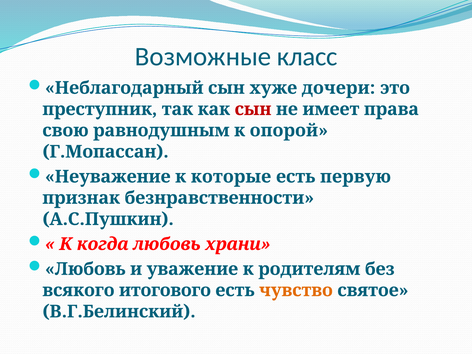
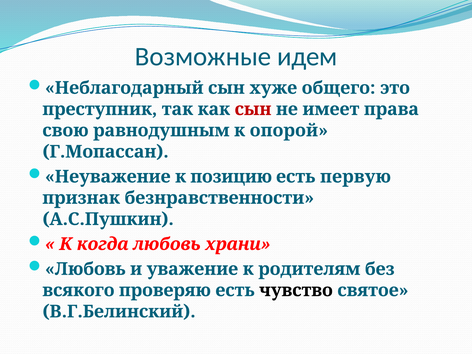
класс: класс -> идем (307, 57)
дочери: дочери -> общего (339, 88)
которые: которые -> позицию (231, 177)
итогового: итогового -> проверяю (165, 290)
чувство colour: orange -> black (296, 290)
